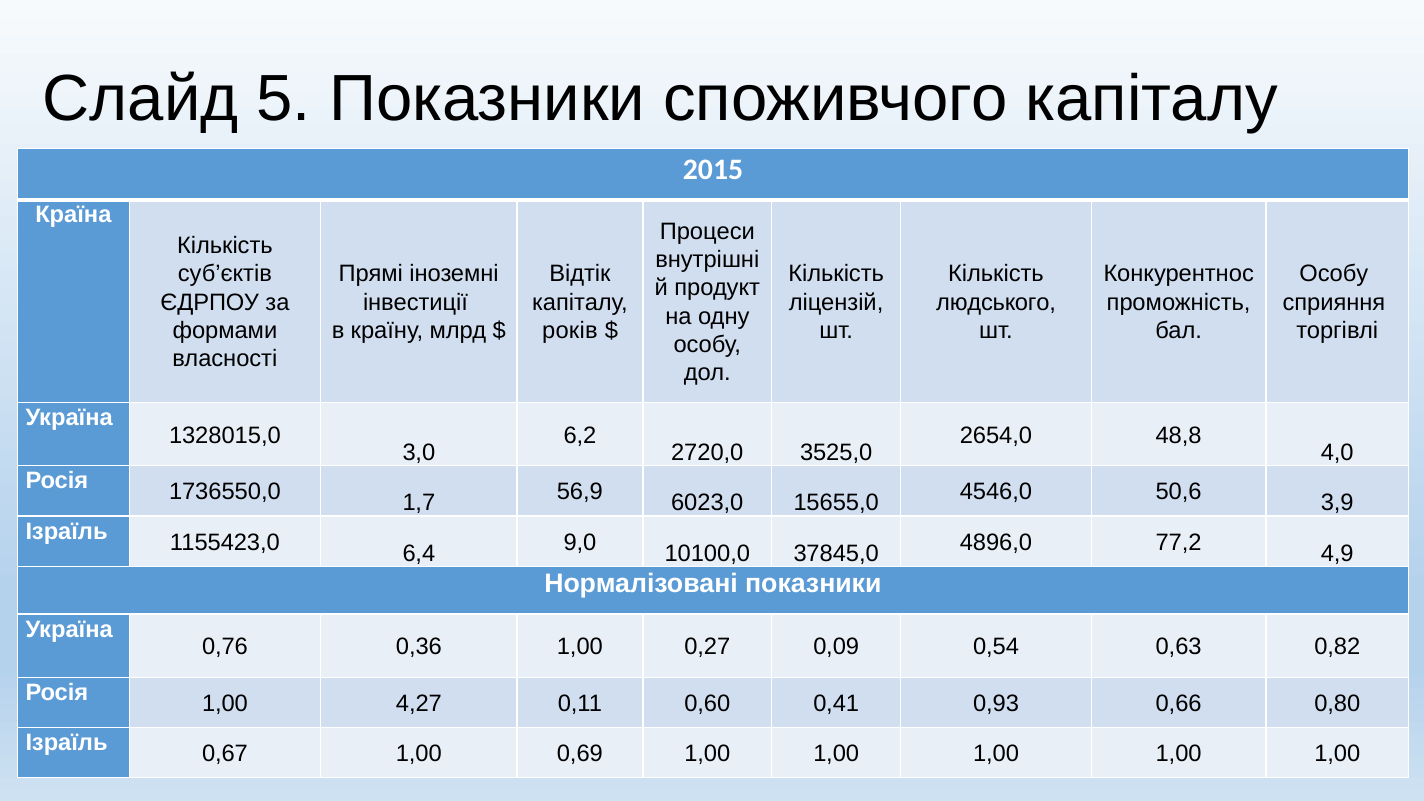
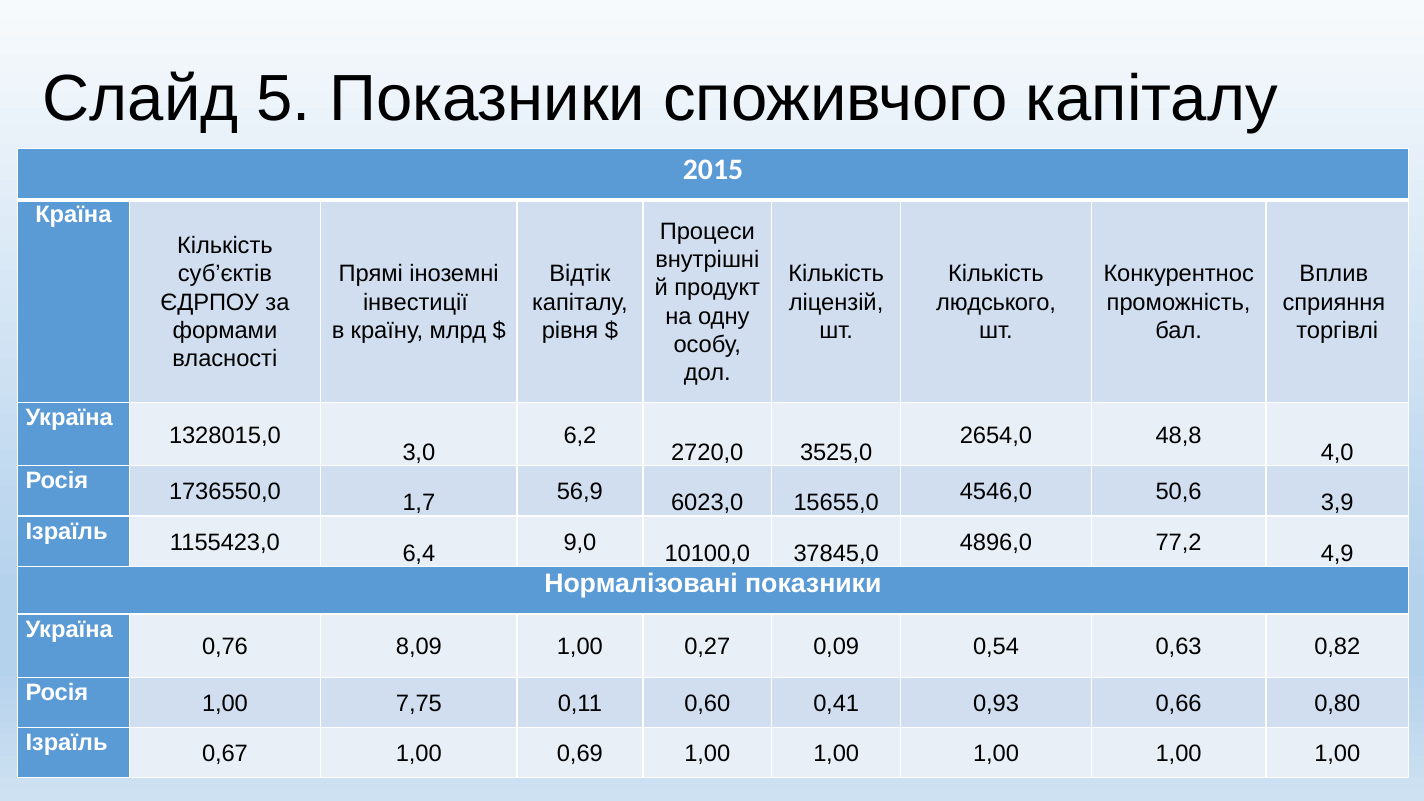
Особу: Особу -> Вплив (1334, 274)
років: років -> рівня (570, 330)
0,36: 0,36 -> 8,09 (419, 647)
4,27: 4,27 -> 7,75 (419, 704)
